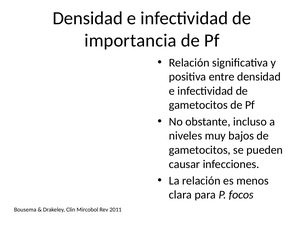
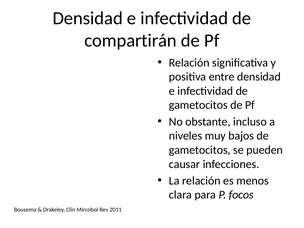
importancia: importancia -> compartirán (131, 41)
